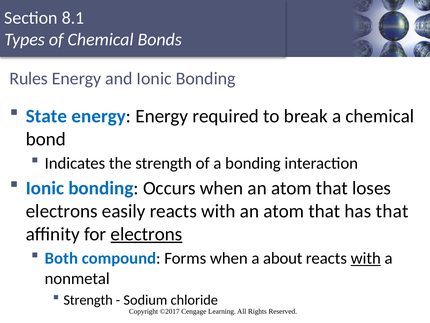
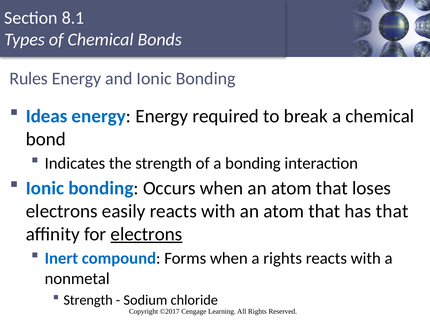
State: State -> Ideas (47, 116)
Both: Both -> Inert (61, 258)
a about: about -> rights (283, 258)
with underline: present -> none (366, 258)
